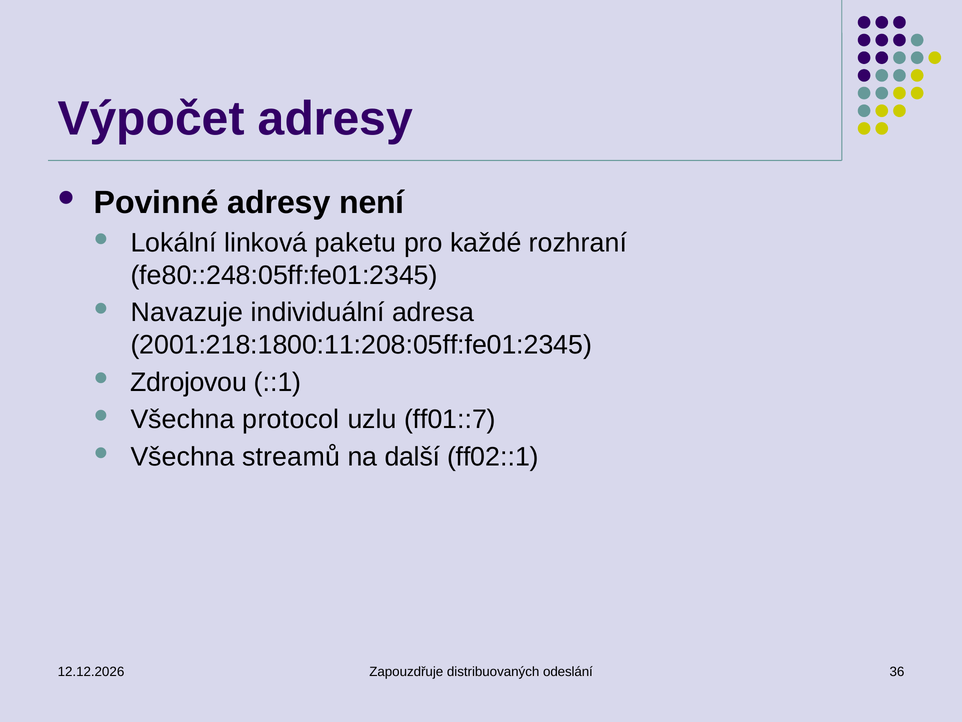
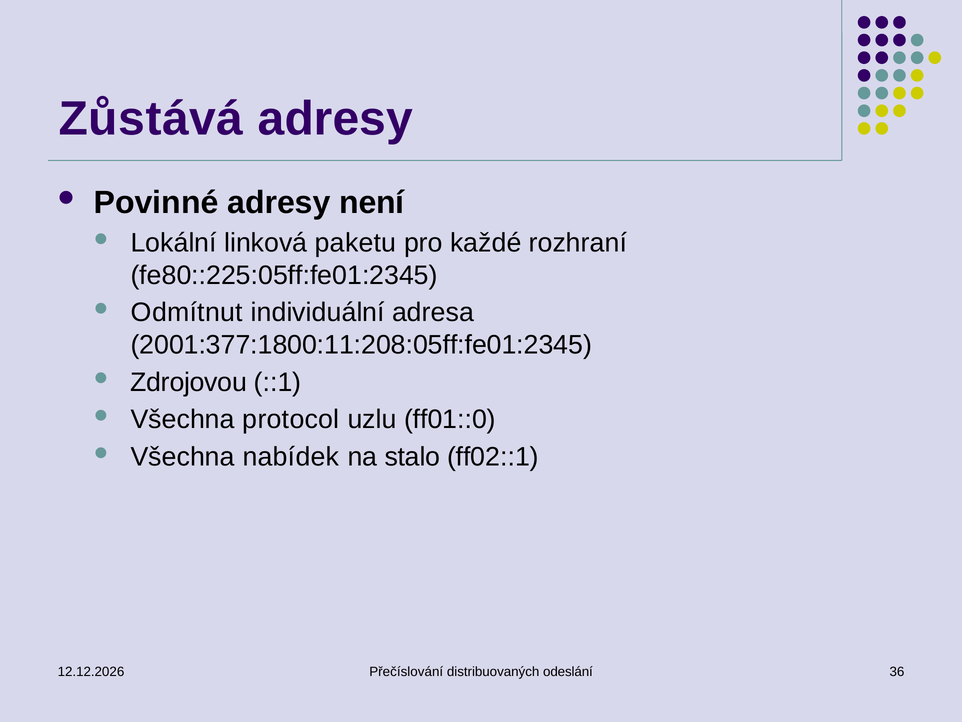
Výpočet: Výpočet -> Zůstává (151, 119)
fe80::248:05ff:fe01:2345: fe80::248:05ff:fe01:2345 -> fe80::225:05ff:fe01:2345 (284, 275)
Navazuje: Navazuje -> Odmítnut (187, 312)
2001:218:1800:11:208:05ff:fe01:2345: 2001:218:1800:11:208:05ff:fe01:2345 -> 2001:377:1800:11:208:05ff:fe01:2345 (361, 345)
ff01::7: ff01::7 -> ff01::0 (450, 419)
streamů: streamů -> nabídek (291, 457)
další: další -> stalo (412, 457)
Zapouzdřuje: Zapouzdřuje -> Přečíslování (406, 671)
